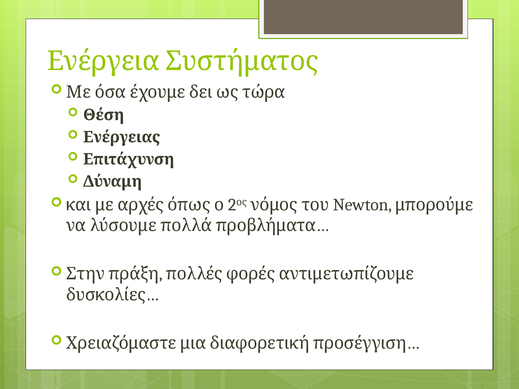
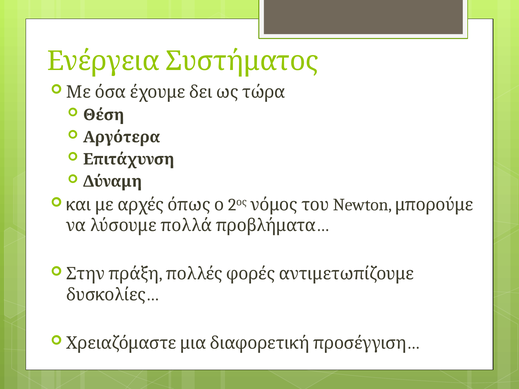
Ενέργειας: Ενέργειας -> Αργότερα (122, 137)
